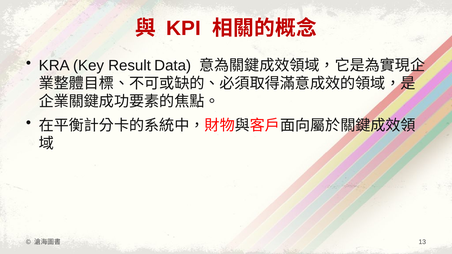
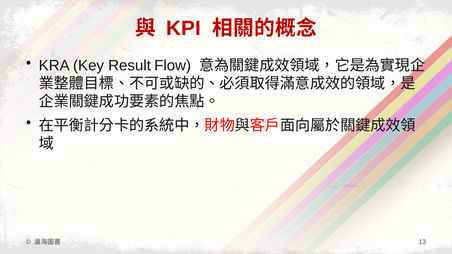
Data: Data -> Flow (173, 66)
